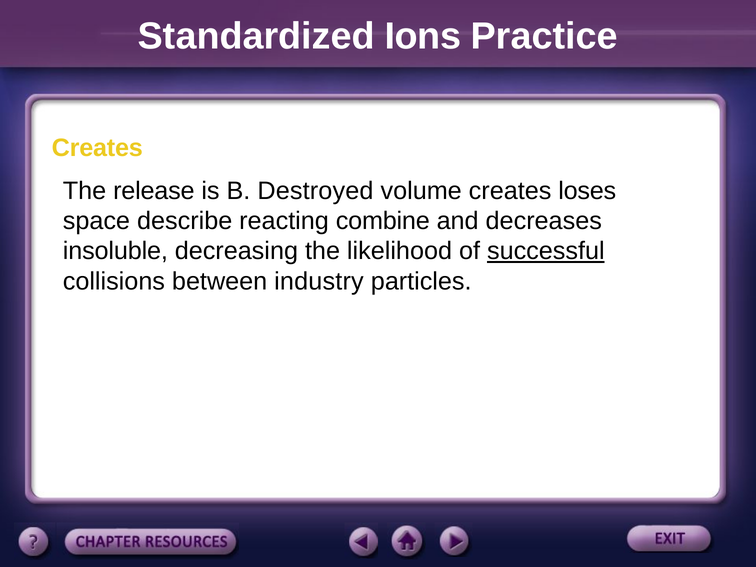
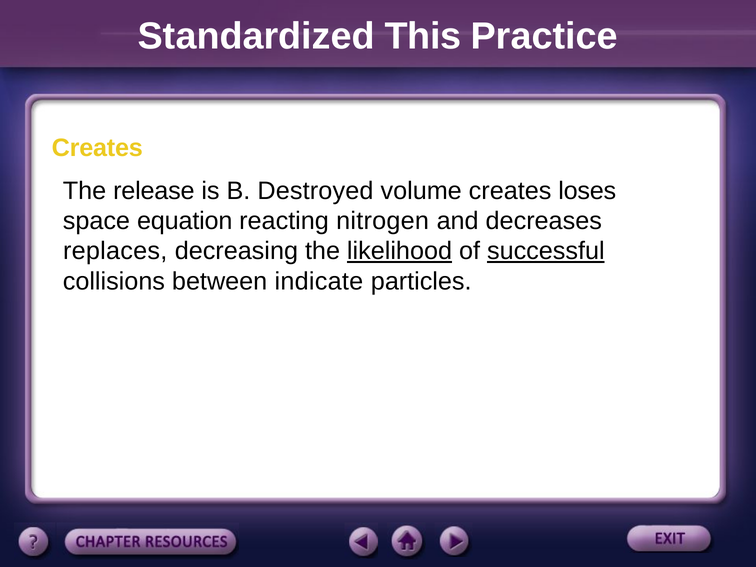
Ions: Ions -> This (423, 36)
describe: describe -> equation (185, 221)
combine: combine -> nitrogen (383, 221)
insoluble: insoluble -> replaces (115, 251)
likelihood underline: none -> present (400, 251)
industry: industry -> indicate (319, 281)
